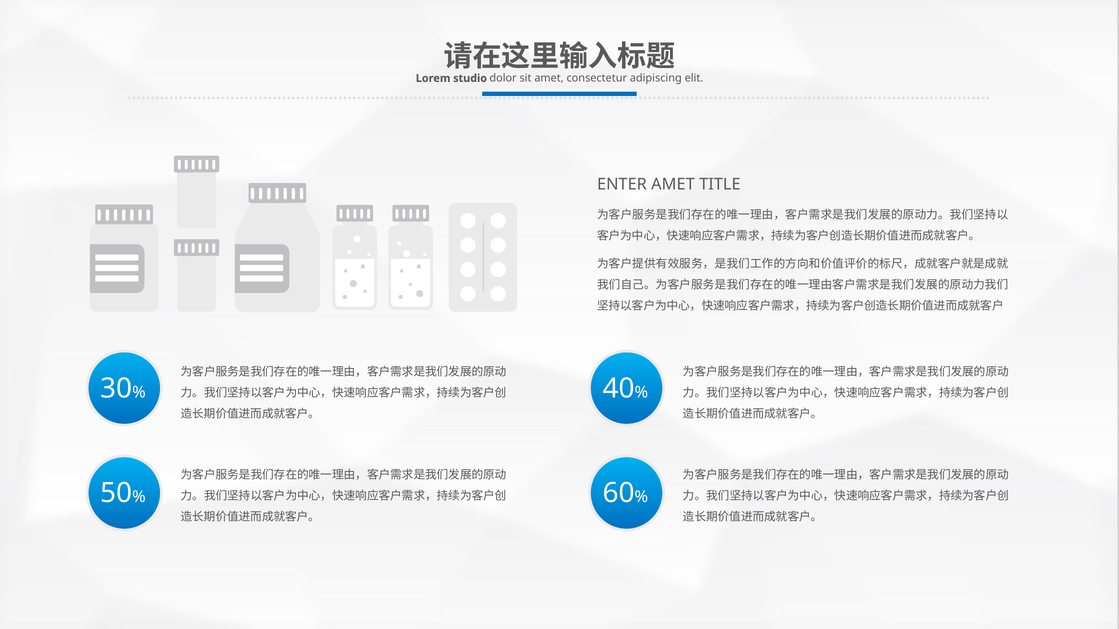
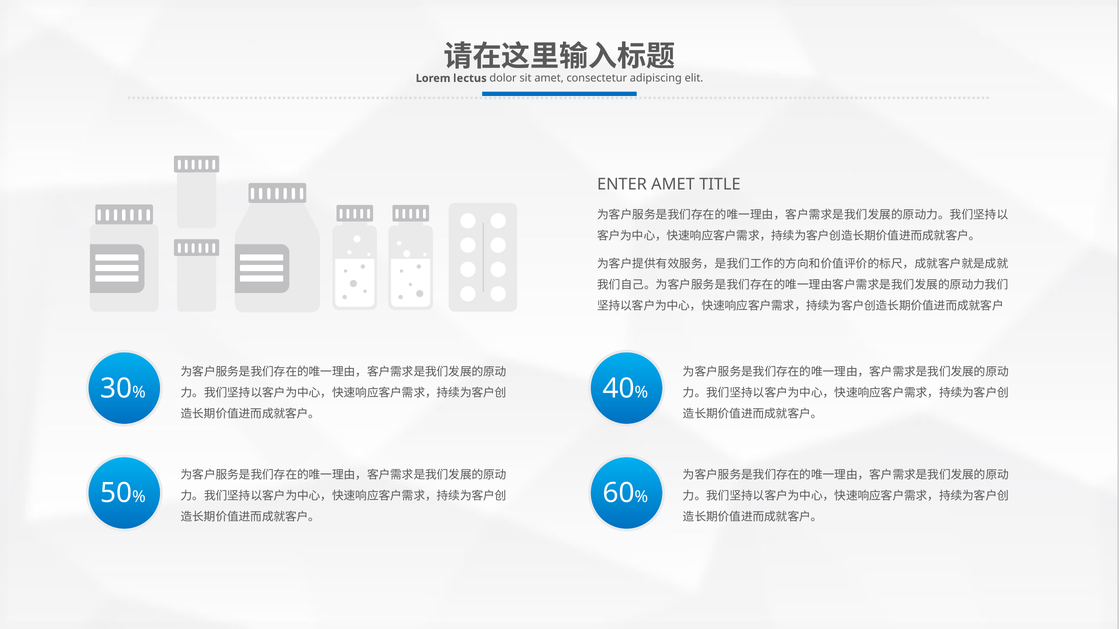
studio: studio -> lectus (470, 78)
